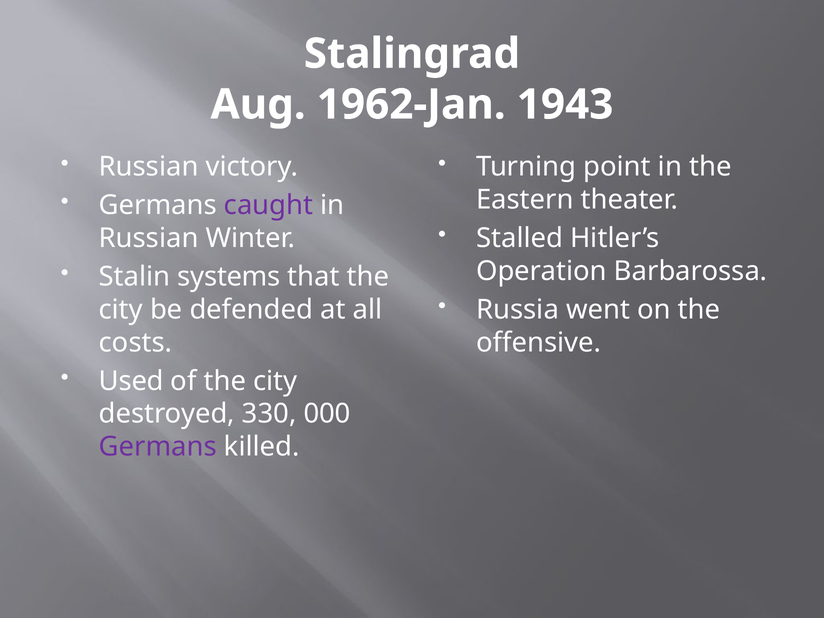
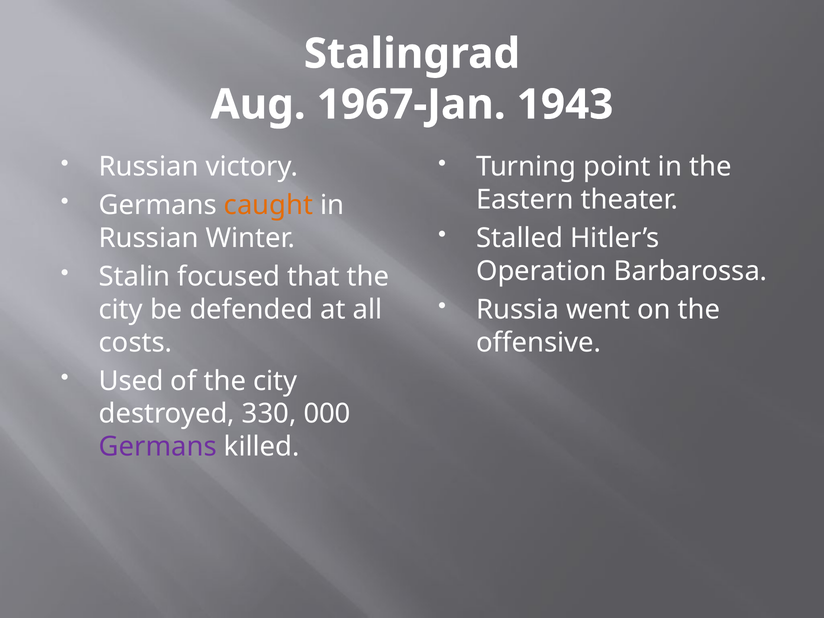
1962-Jan: 1962-Jan -> 1967-Jan (411, 105)
caught colour: purple -> orange (269, 205)
systems: systems -> focused (229, 277)
